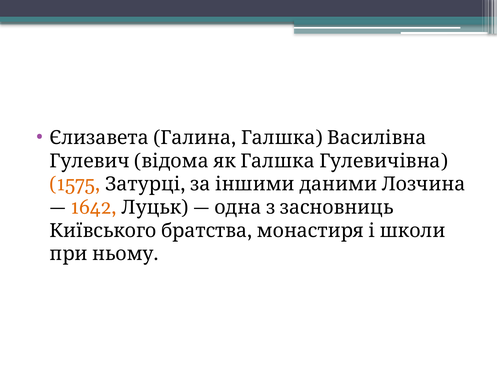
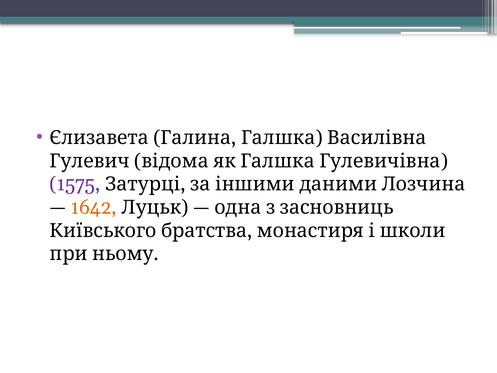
1575 colour: orange -> purple (75, 184)
